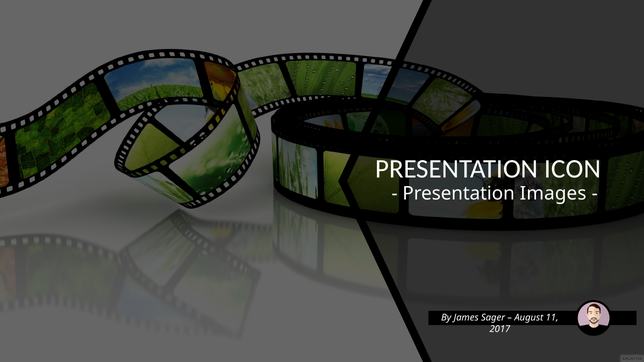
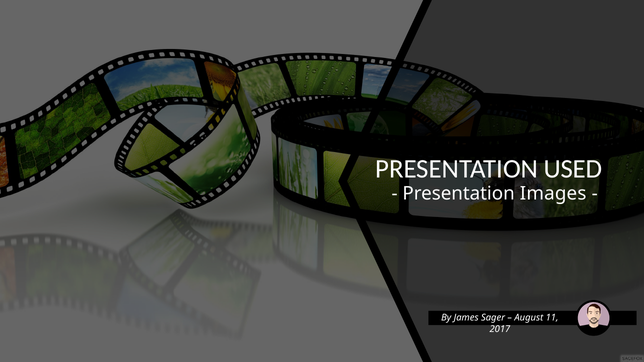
ICON: ICON -> USED (573, 169)
